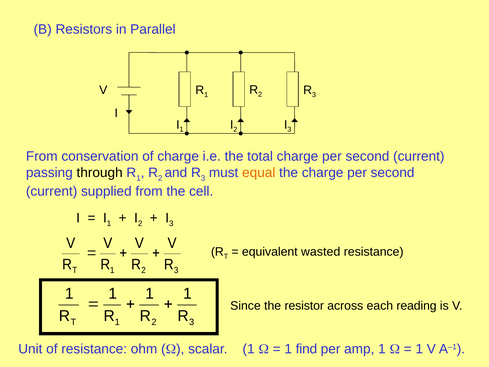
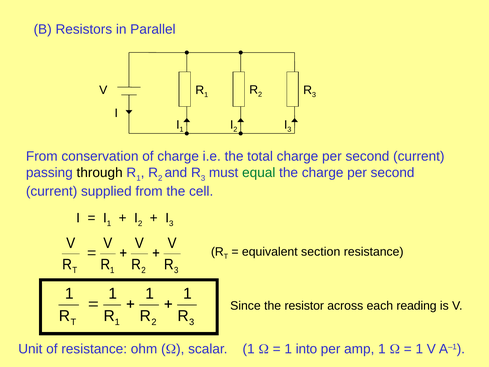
equal colour: orange -> green (259, 173)
wasted: wasted -> section (321, 252)
find: find -> into (306, 349)
